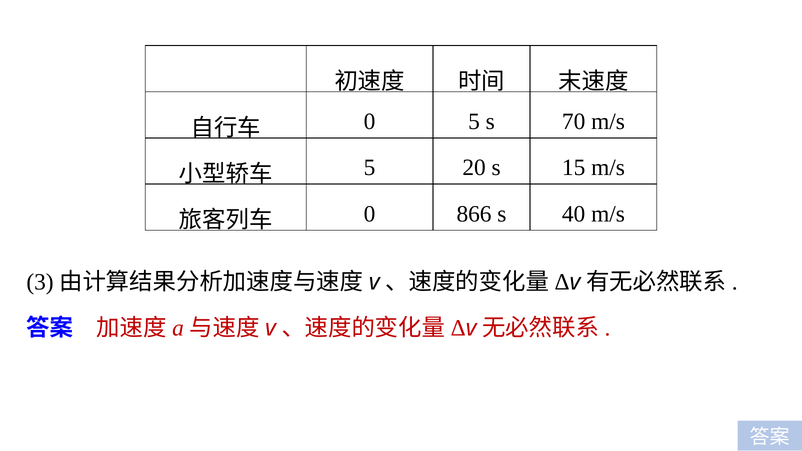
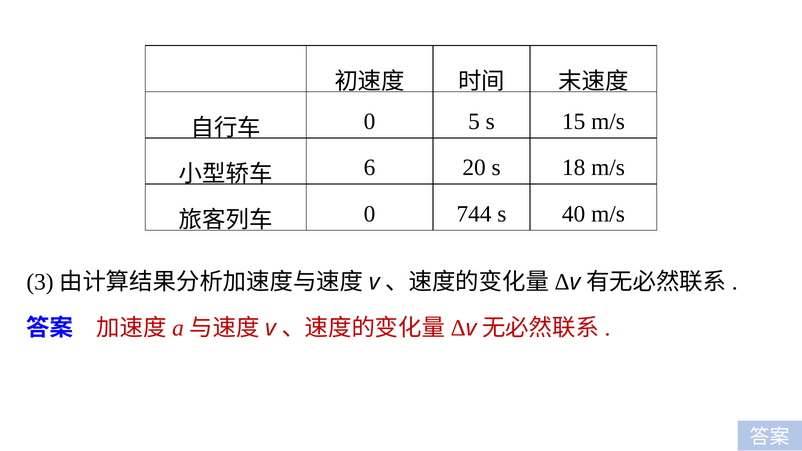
70: 70 -> 15 (574, 122)
5: 5 -> 6 (370, 168)
15: 15 -> 18 (574, 168)
866: 866 -> 744 (474, 214)
